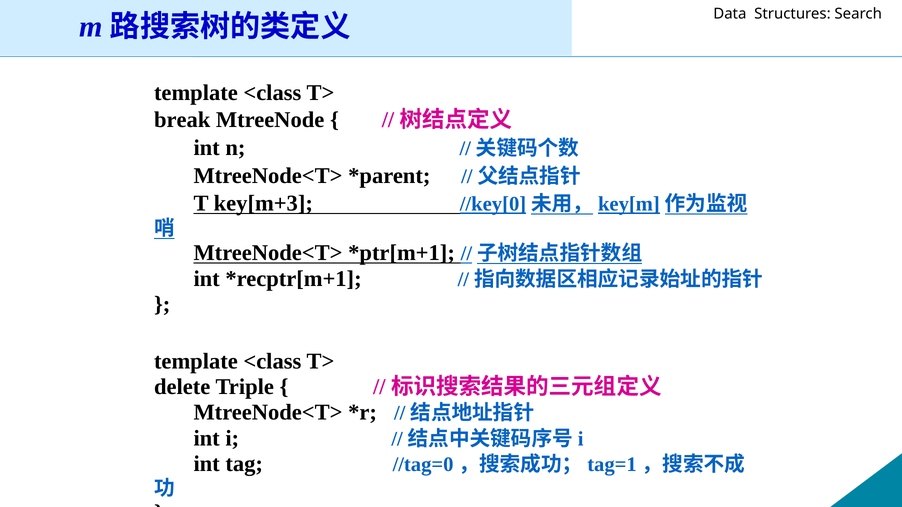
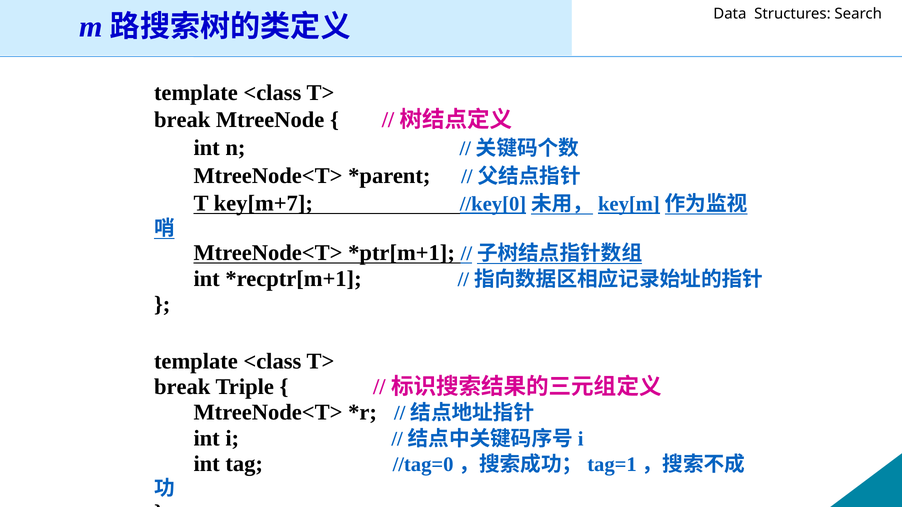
key[m+3: key[m+3 -> key[m+7 (263, 204)
delete: delete -> break (182, 387)
